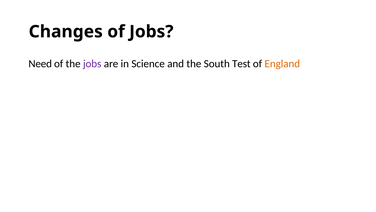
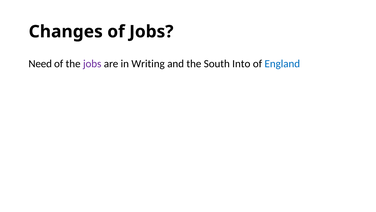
Science: Science -> Writing (148, 64)
Test: Test -> Into (241, 64)
England colour: orange -> blue (282, 64)
